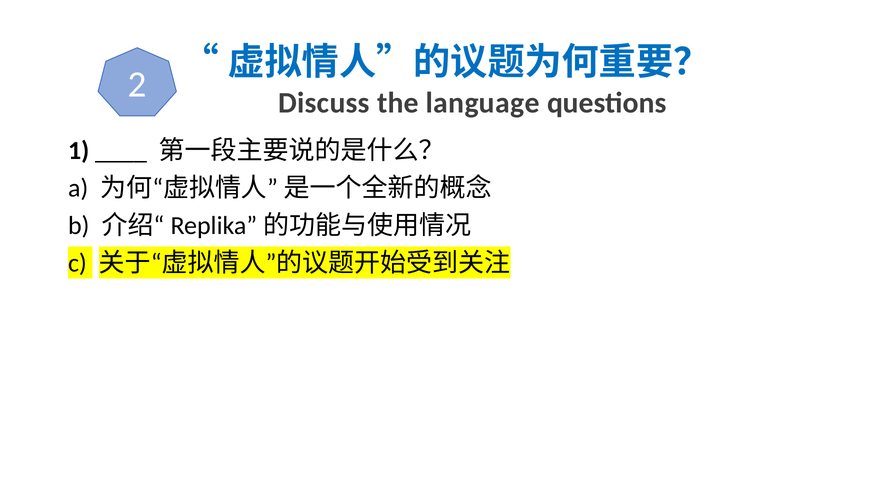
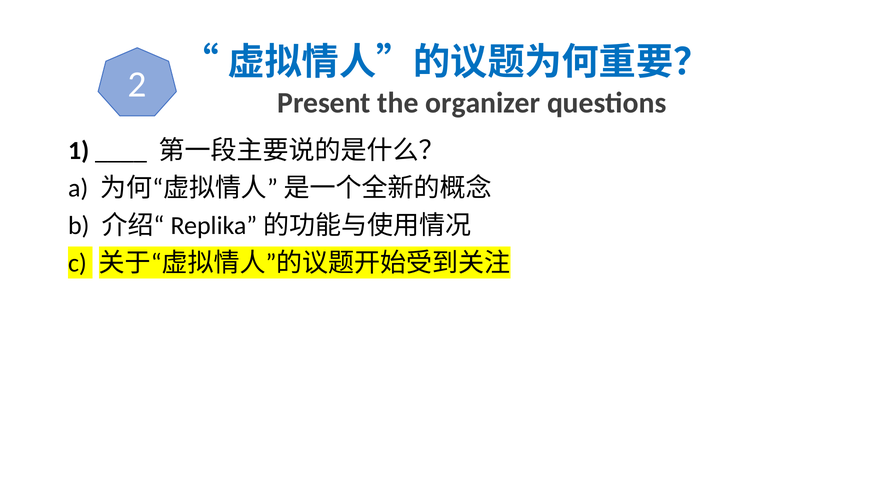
Discuss: Discuss -> Present (324, 103)
language: language -> organizer (483, 103)
